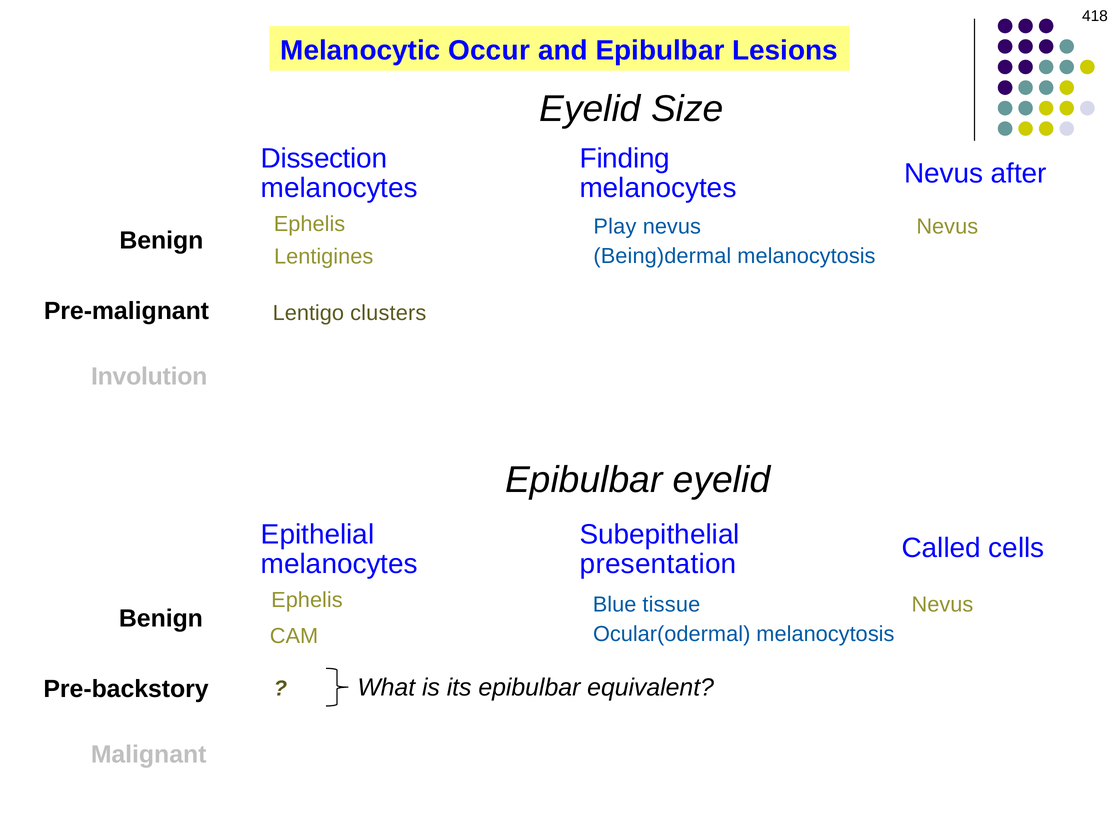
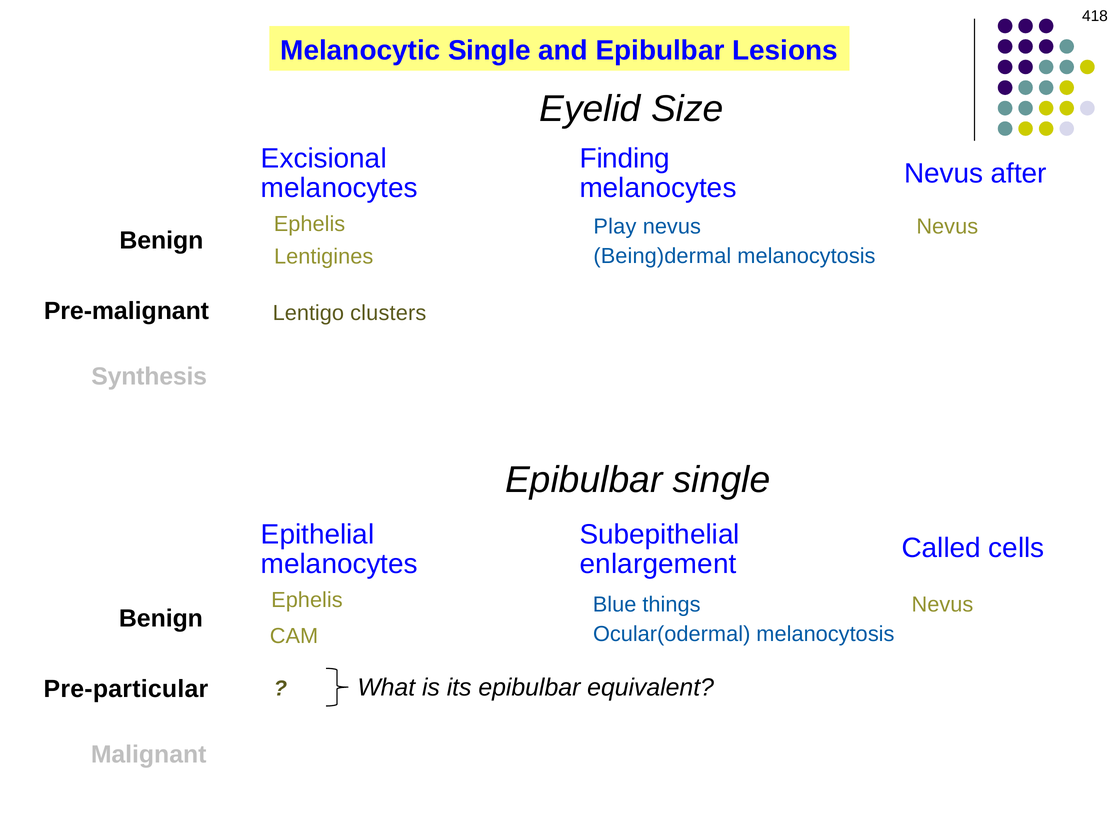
Melanocytic Occur: Occur -> Single (489, 50)
Dissection: Dissection -> Excisional (324, 159)
Involution: Involution -> Synthesis (149, 376)
Epibulbar eyelid: eyelid -> single (722, 480)
presentation: presentation -> enlargement (658, 564)
tissue: tissue -> things (671, 605)
Pre-backstory: Pre-backstory -> Pre-particular (126, 689)
